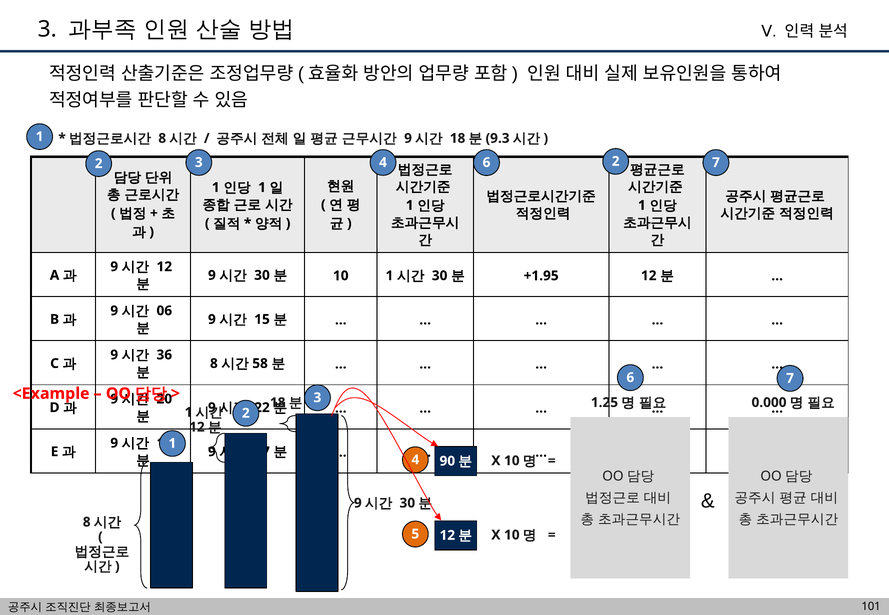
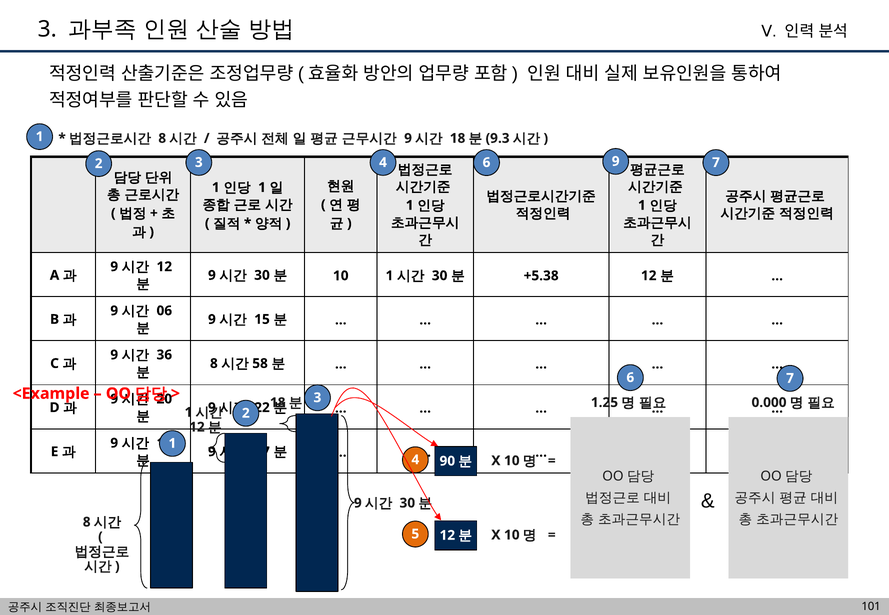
4 2: 2 -> 9 (616, 161)
+1.95: +1.95 -> +5.38 (541, 276)
